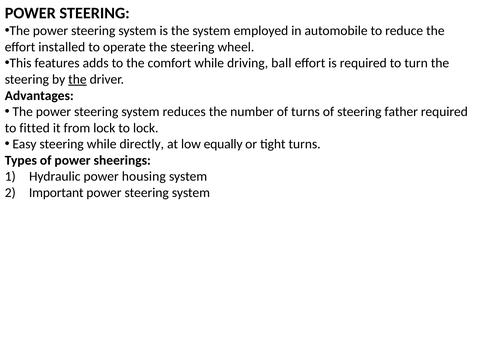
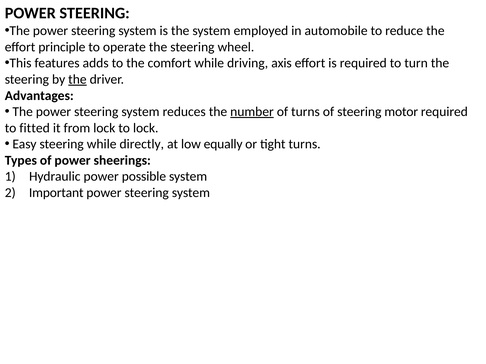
installed: installed -> principle (62, 47)
ball: ball -> axis (282, 63)
number underline: none -> present (252, 112)
father: father -> motor (401, 112)
housing: housing -> possible (144, 177)
